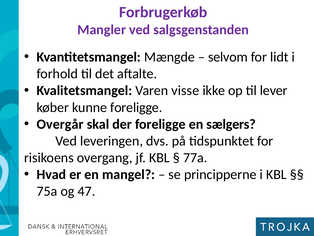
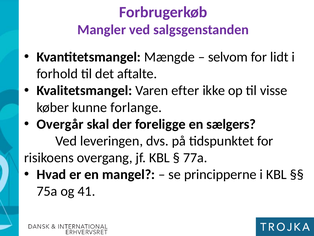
visse: visse -> efter (185, 90)
lever: lever -> visse (274, 90)
kunne foreligge: foreligge -> forlange (136, 107)
47: 47 -> 41 (86, 191)
